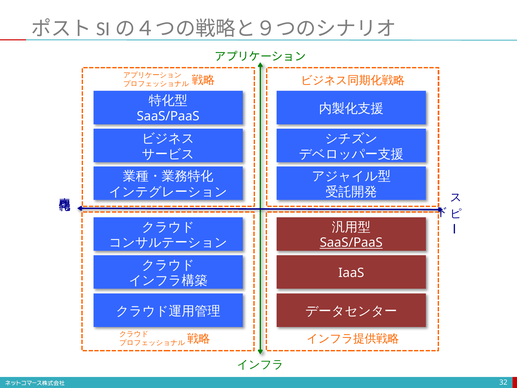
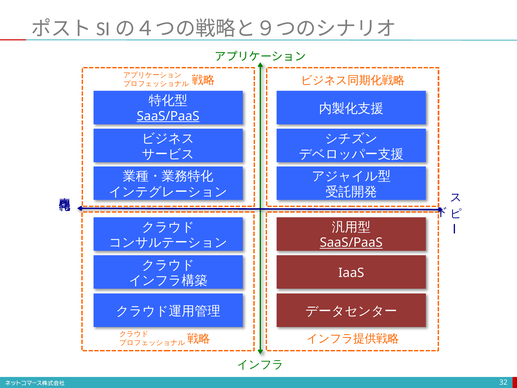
SaaS/PaaS underline: none -> present (168, 116)
